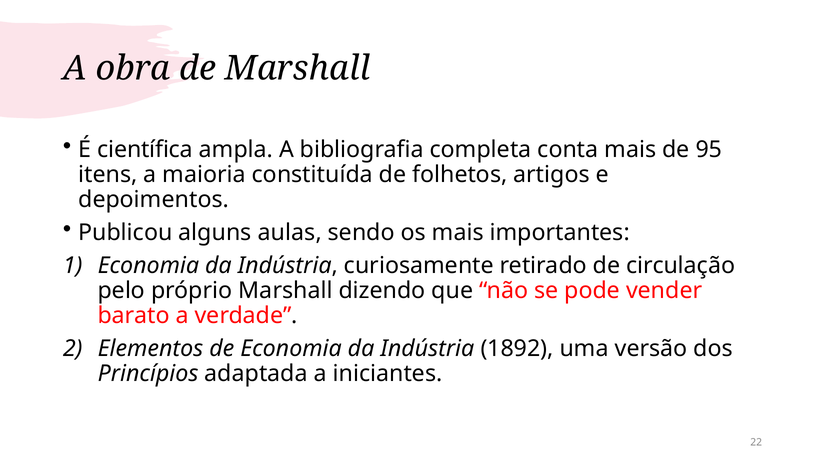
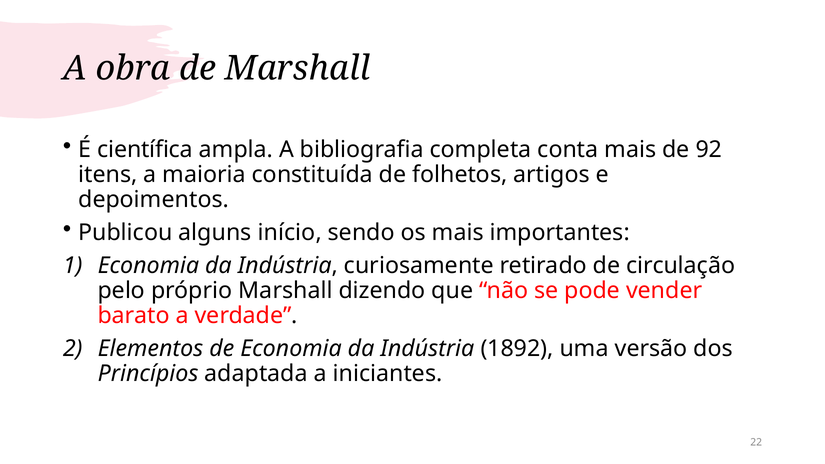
95: 95 -> 92 (709, 150)
aulas: aulas -> início (290, 233)
